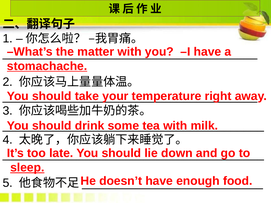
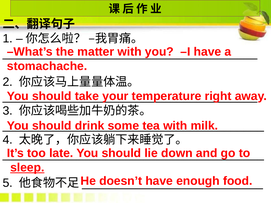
stomachache underline: present -> none (47, 66)
